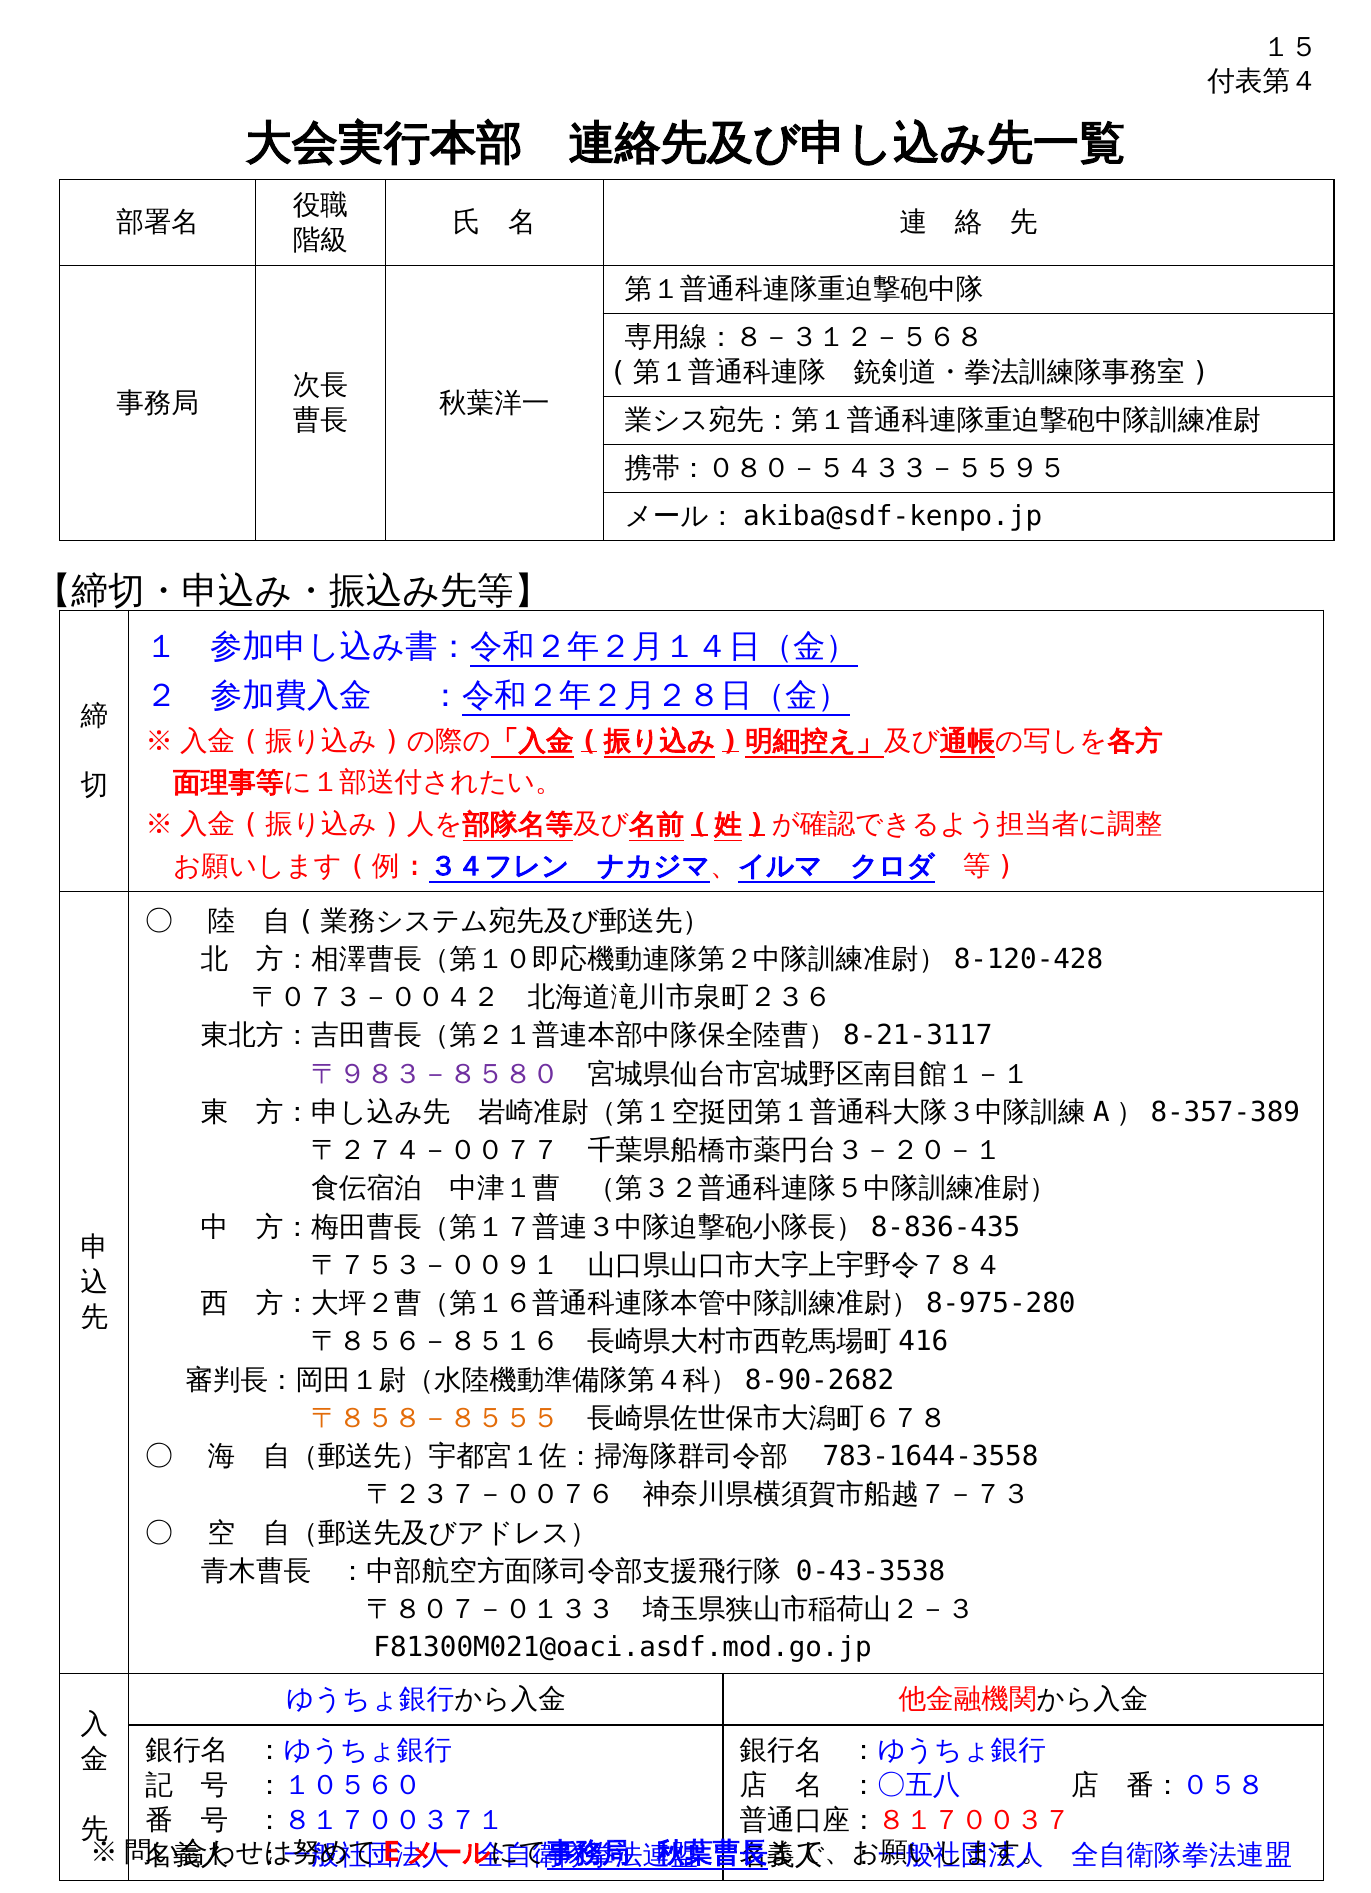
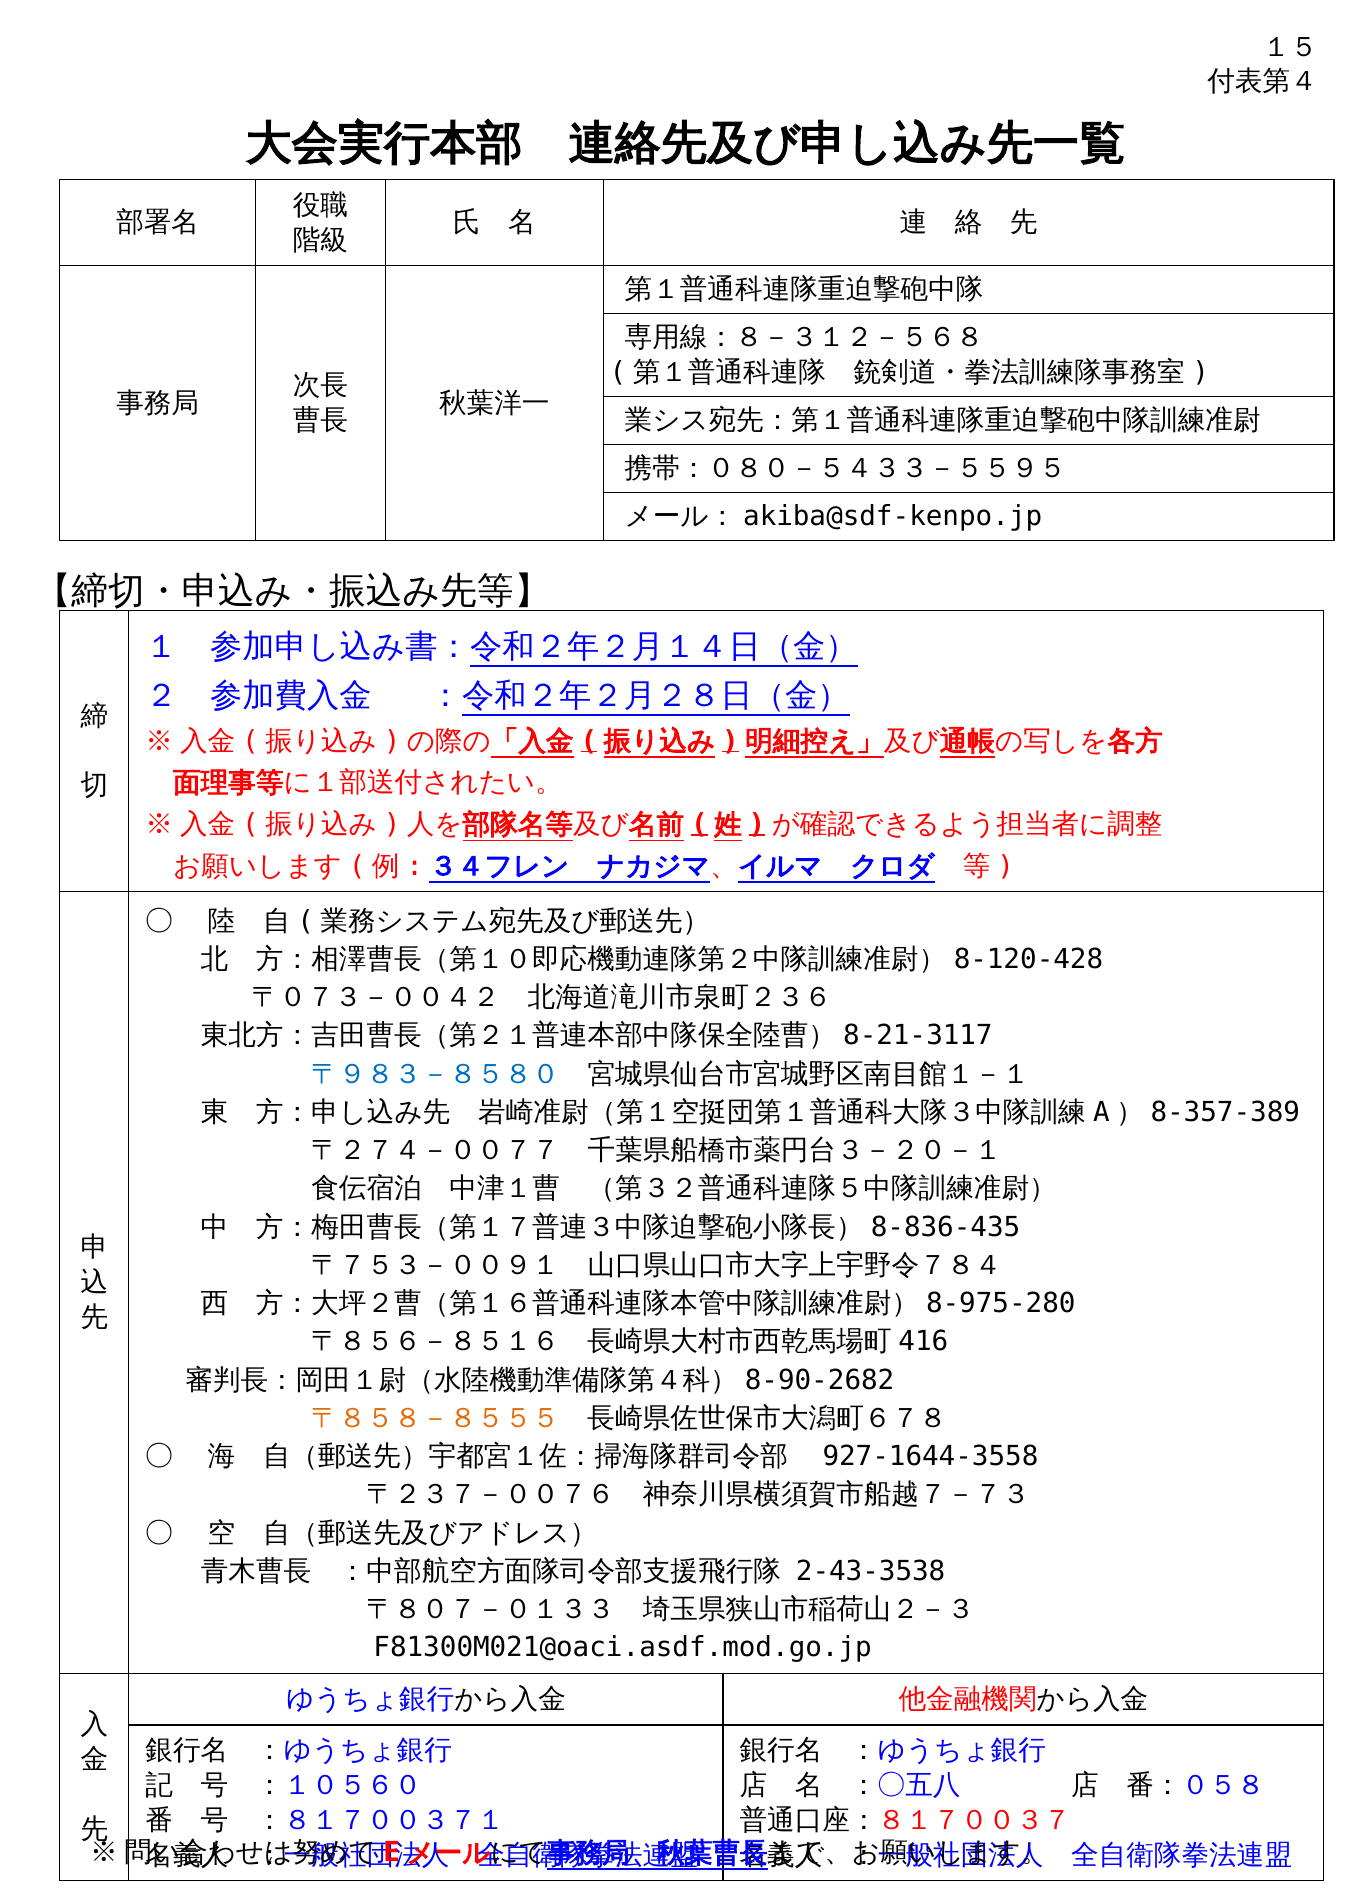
〒９８３－８５８０ colour: purple -> blue (435, 1074)
783-1644-3558: 783-1644-3558 -> 927-1644-3558 (930, 1457)
0-43-3538: 0-43-3538 -> 2-43-3538 (871, 1571)
